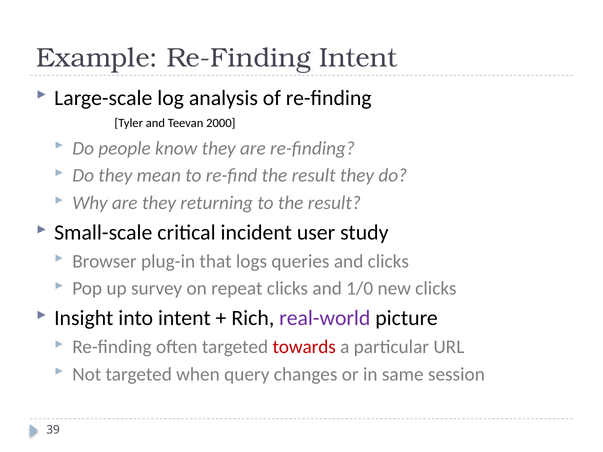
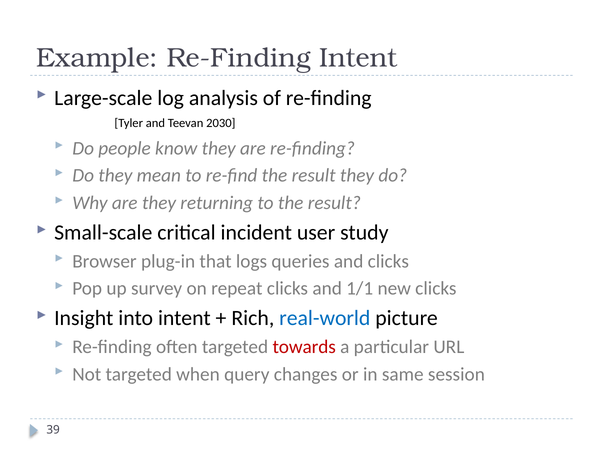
2000: 2000 -> 2030 (221, 123)
1/0: 1/0 -> 1/1 (360, 289)
real-world colour: purple -> blue (325, 318)
